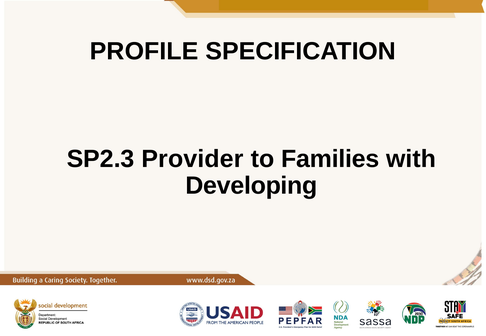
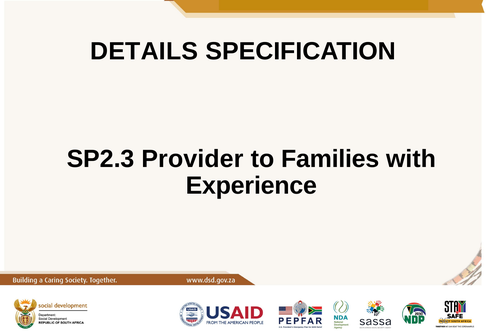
PROFILE: PROFILE -> DETAILS (144, 51)
Developing: Developing -> Experience (251, 186)
